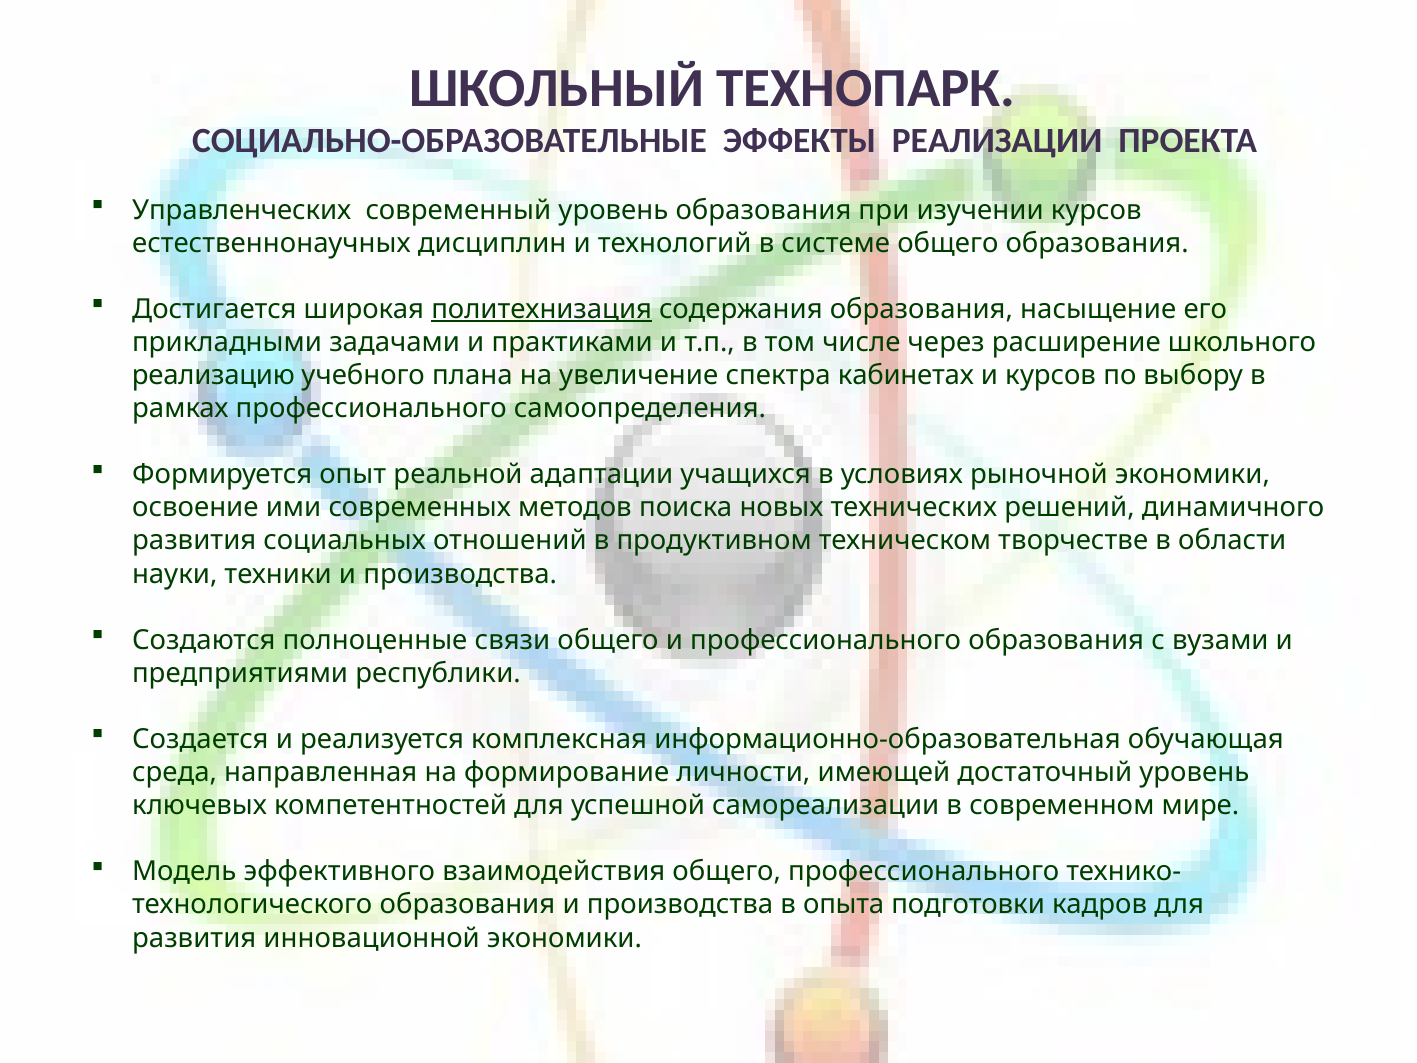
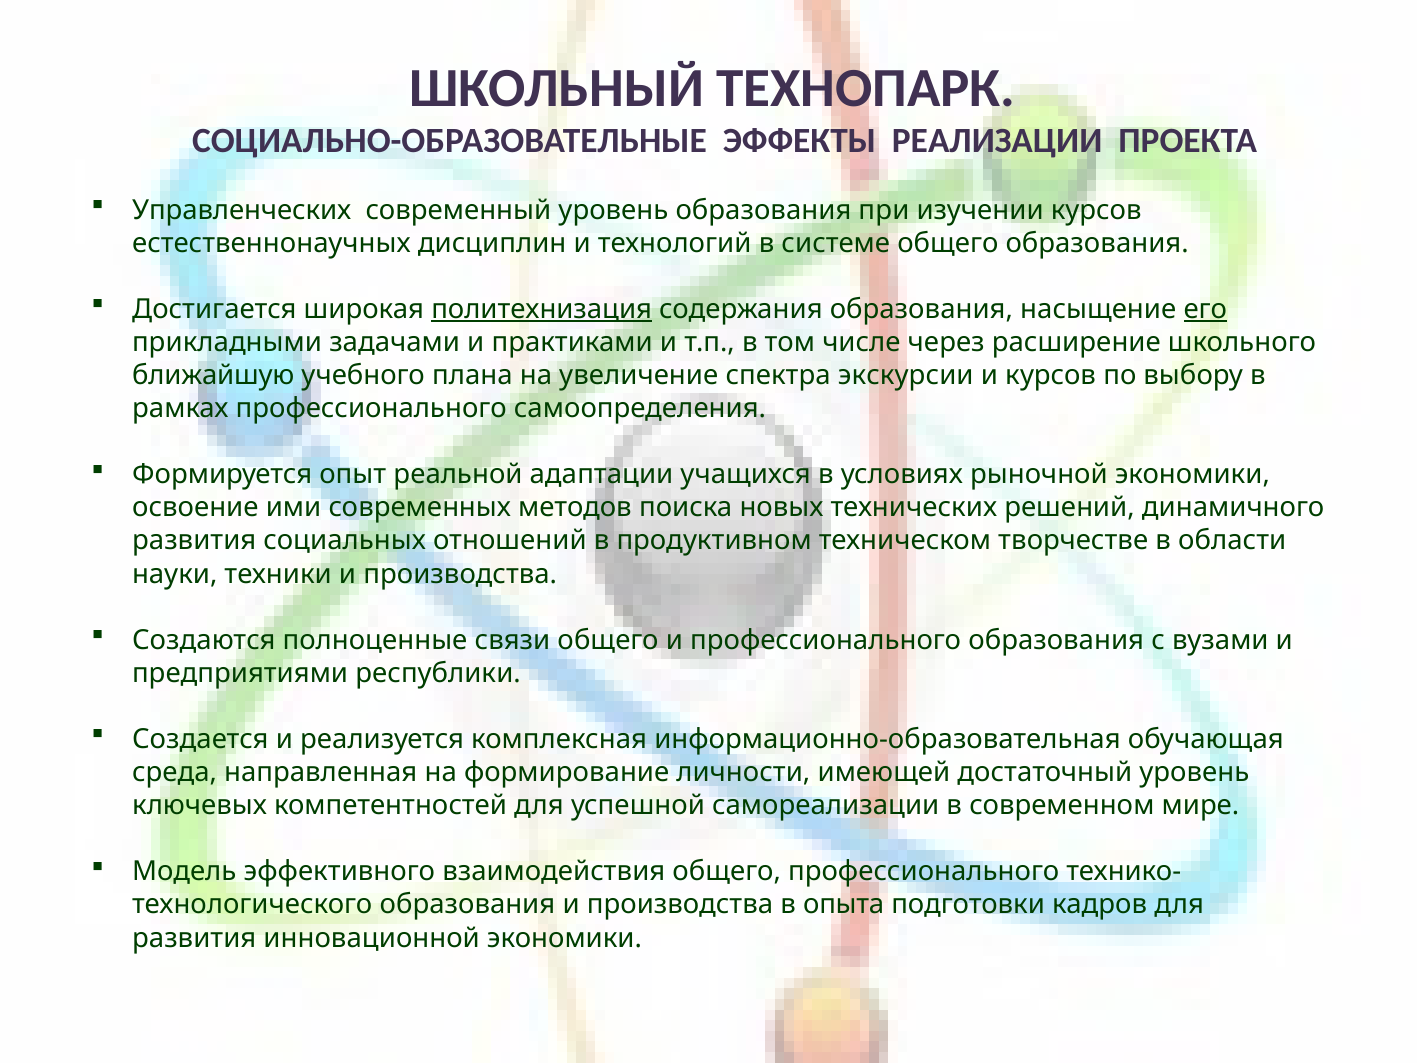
его underline: none -> present (1205, 309)
реализацию: реализацию -> ближайшую (213, 375)
кабинетах: кабинетах -> экскурсии (906, 375)
